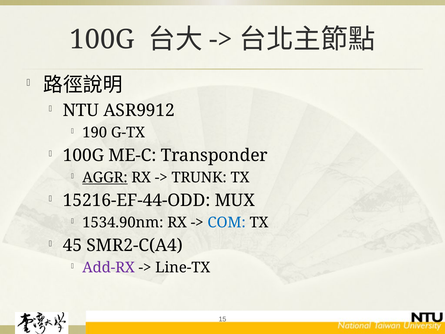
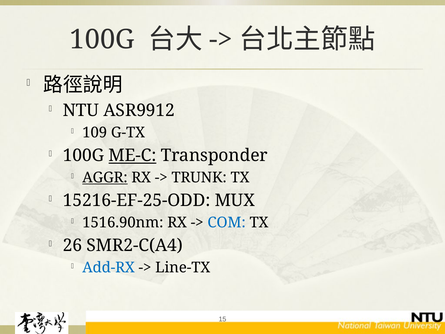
190: 190 -> 109 (95, 133)
ME-C underline: none -> present (133, 155)
15216-EF-44-ODD: 15216-EF-44-ODD -> 15216-EF-25-ODD (137, 200)
1534.90nm: 1534.90nm -> 1516.90nm (123, 222)
45: 45 -> 26 (72, 245)
Add-RX colour: purple -> blue (108, 267)
